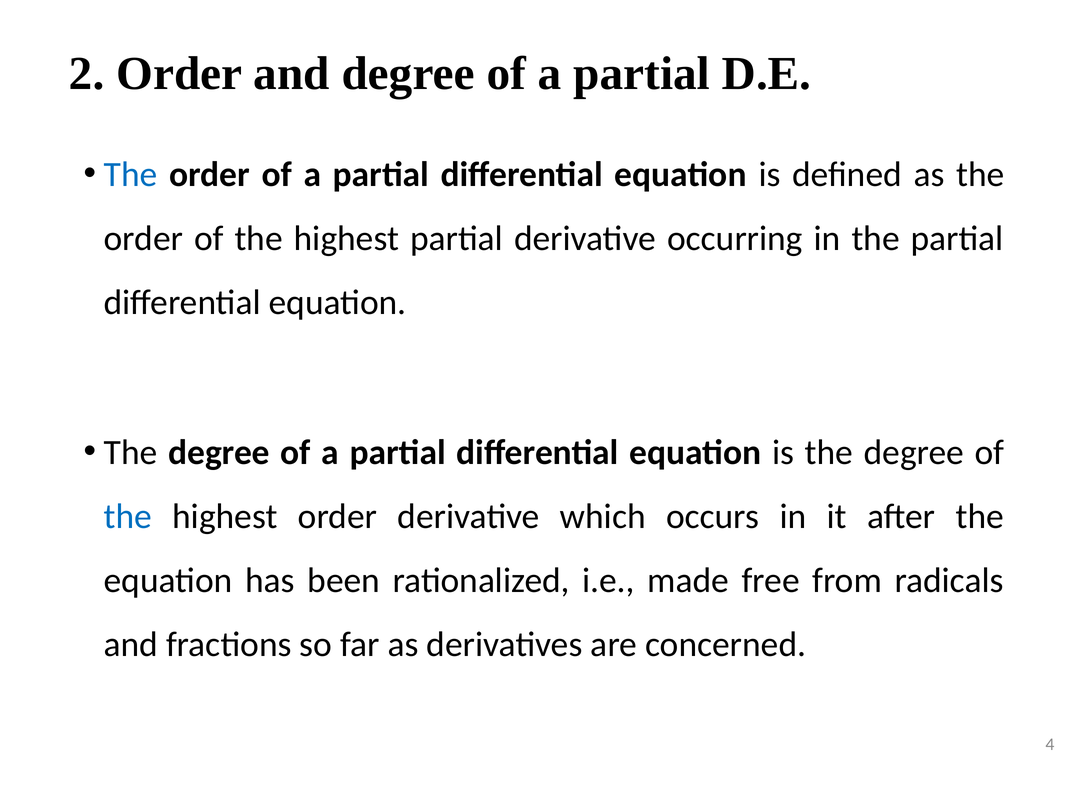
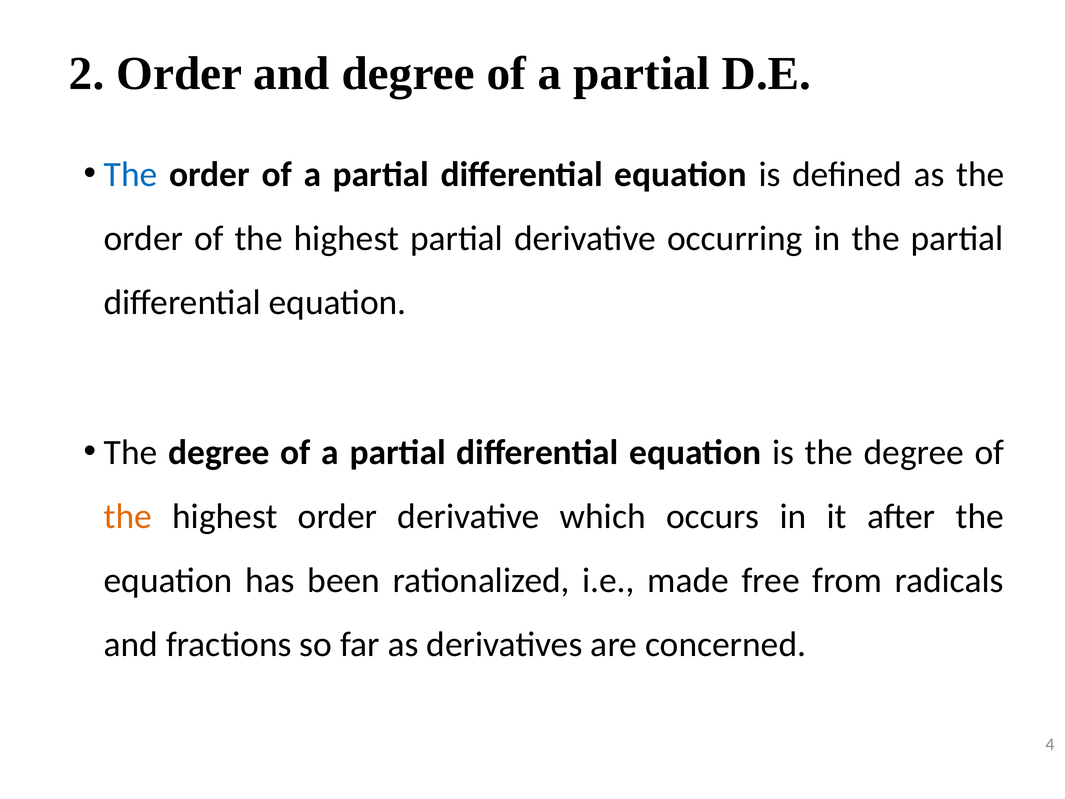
the colour: blue -> orange (128, 516)
